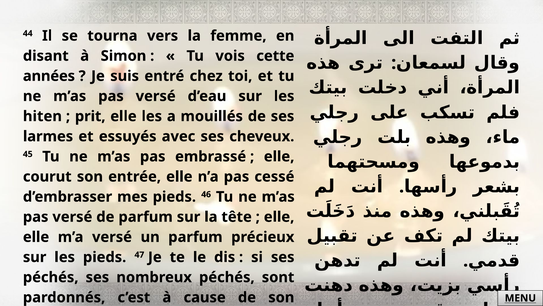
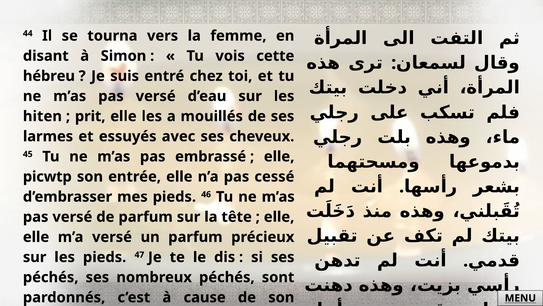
années: années -> hébreu (49, 76)
courut: courut -> picwtp (47, 176)
